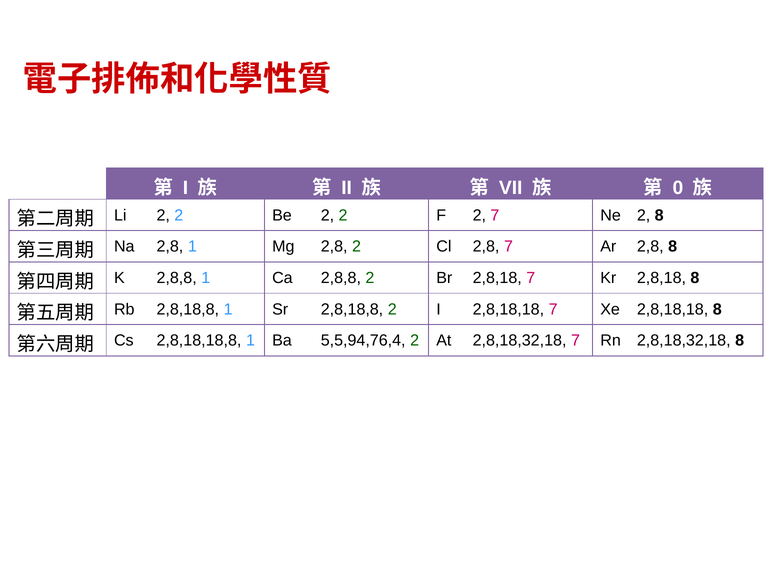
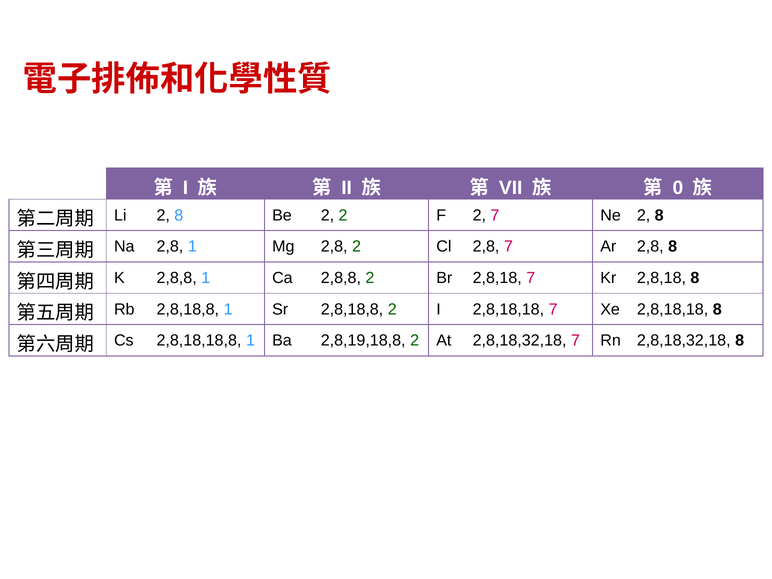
Li 2 2: 2 -> 8 (179, 215)
5,5,94,76,4: 5,5,94,76,4 -> 2,8,19,18,8 (363, 341)
